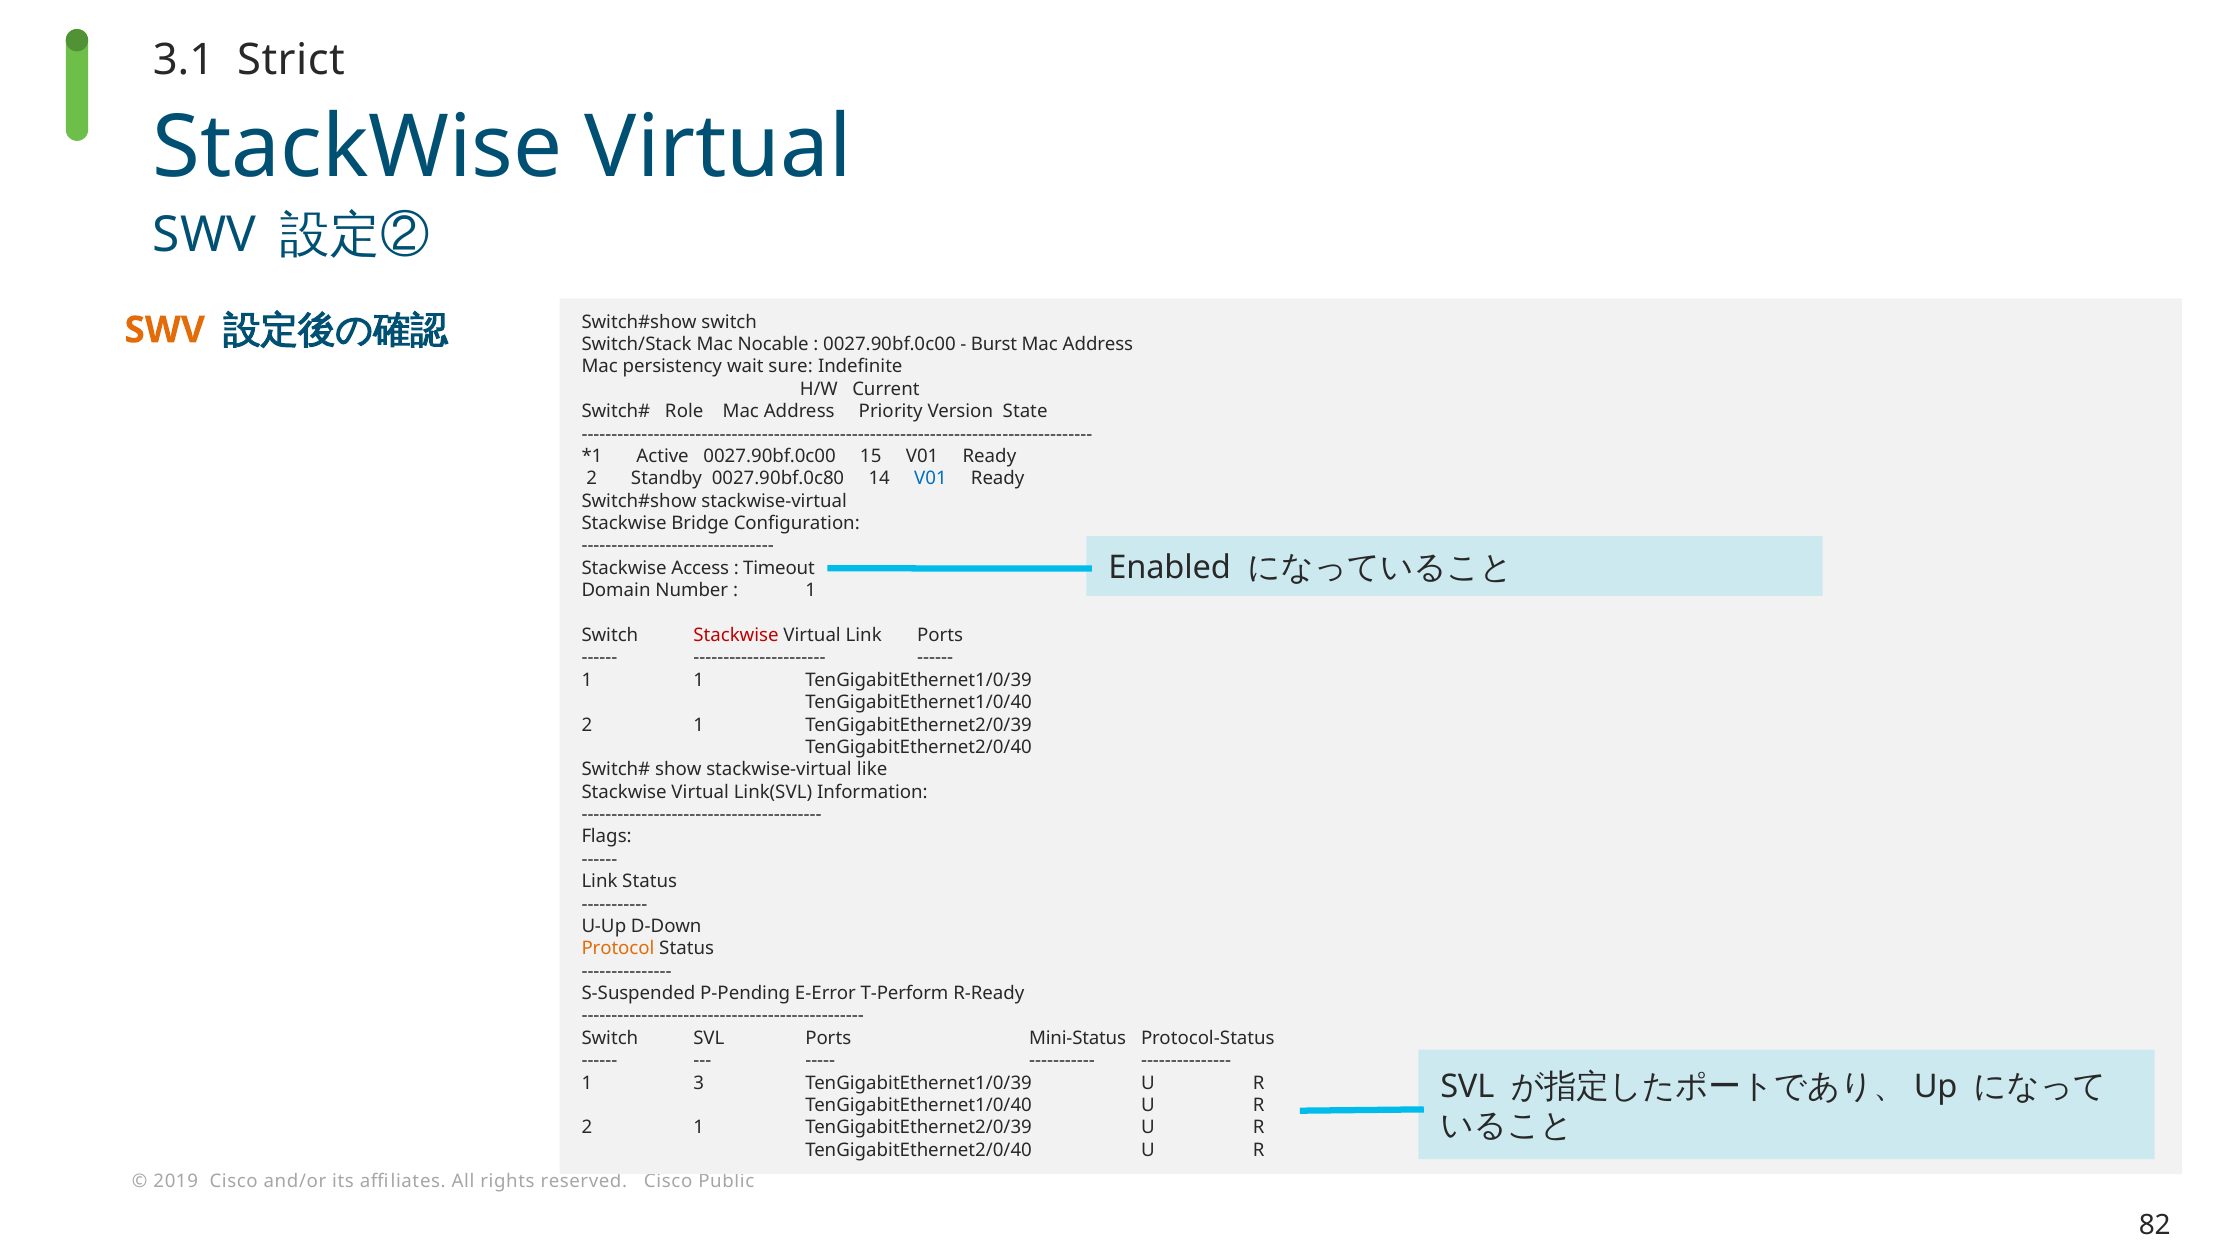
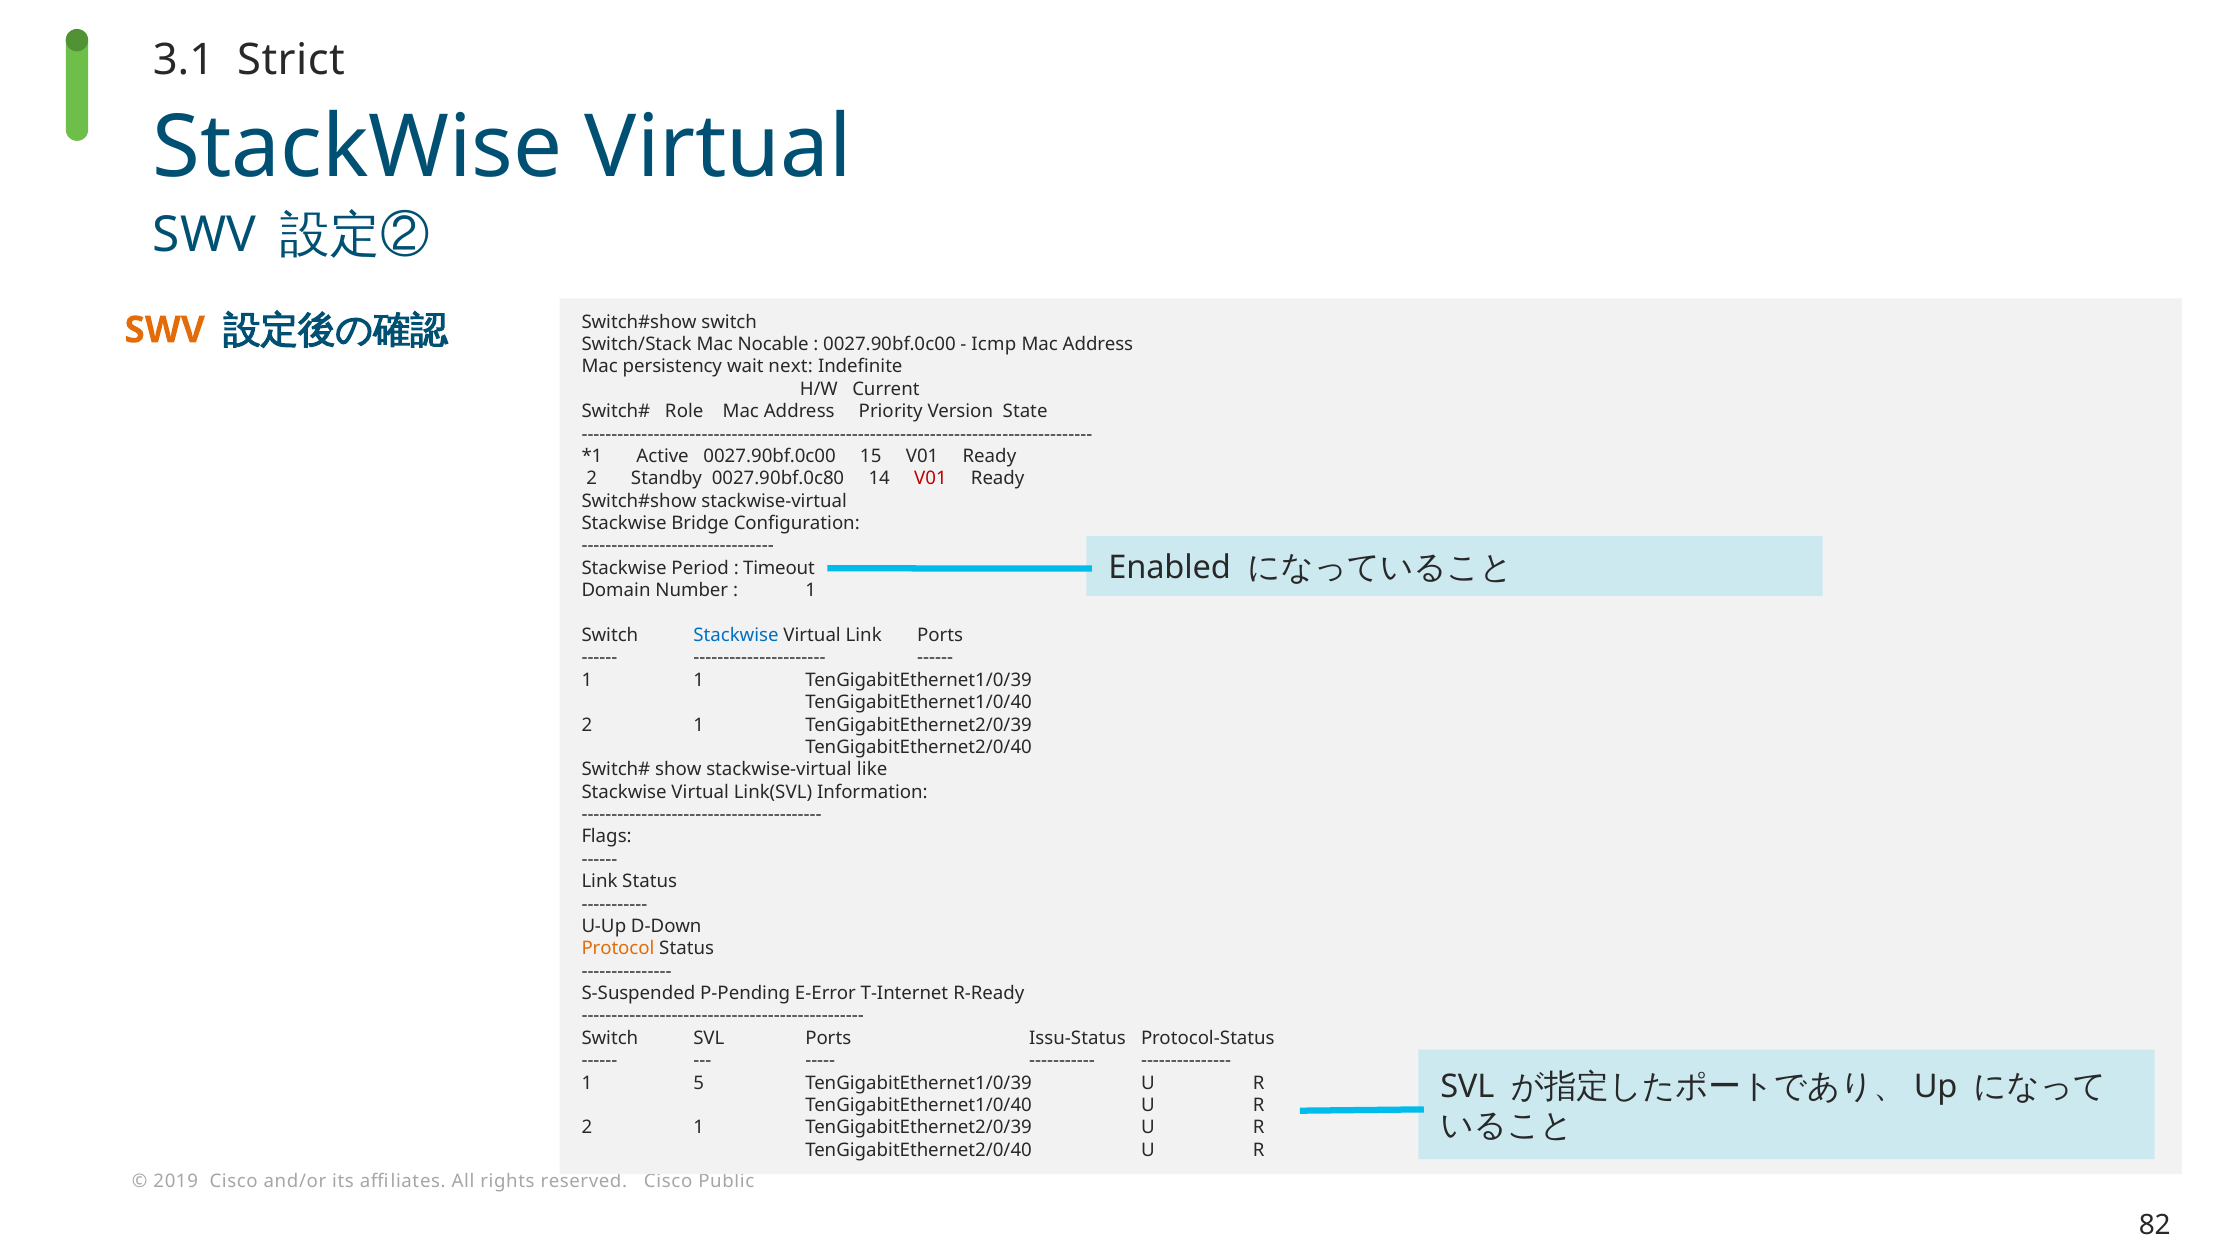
Burst: Burst -> Icmp (994, 344)
sure: sure -> next (791, 367)
V01 colour: blue -> red (930, 479)
Access: Access -> Period (700, 568)
Stackwise colour: red -> blue (736, 635)
T-Perform: T-Perform -> T-Internet (904, 993)
Mini-Status: Mini-Status -> Issu-Status (1077, 1038)
3: 3 -> 5 (699, 1083)
